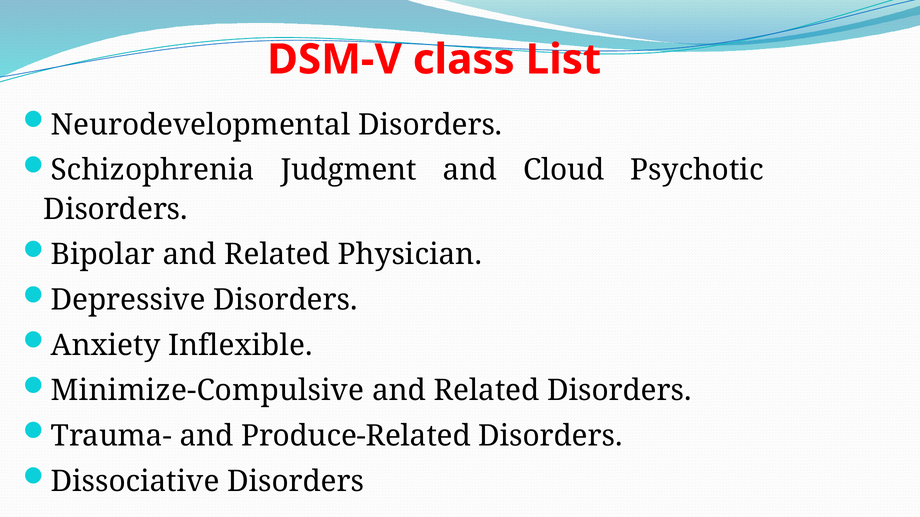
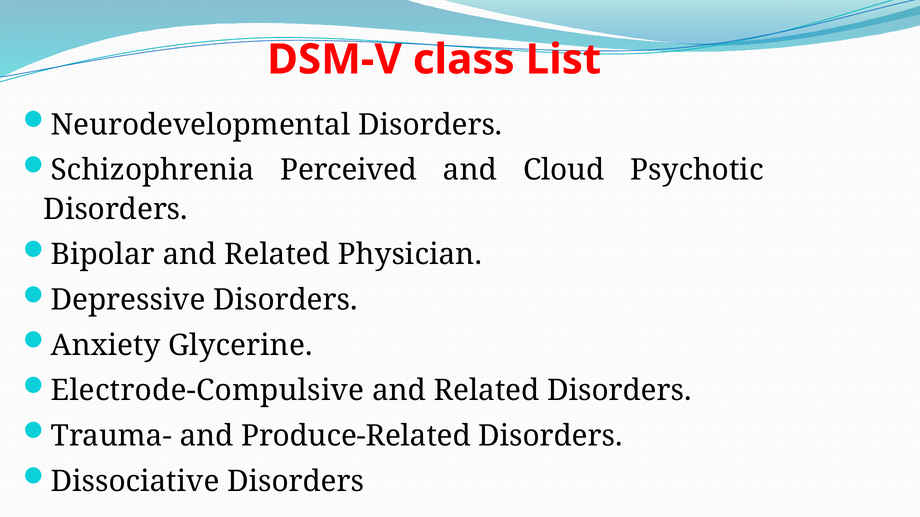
Judgment: Judgment -> Perceived (349, 170)
Inflexible: Inflexible -> Glycerine (240, 346)
Minimize-Compulsive: Minimize-Compulsive -> Electrode-Compulsive (207, 391)
